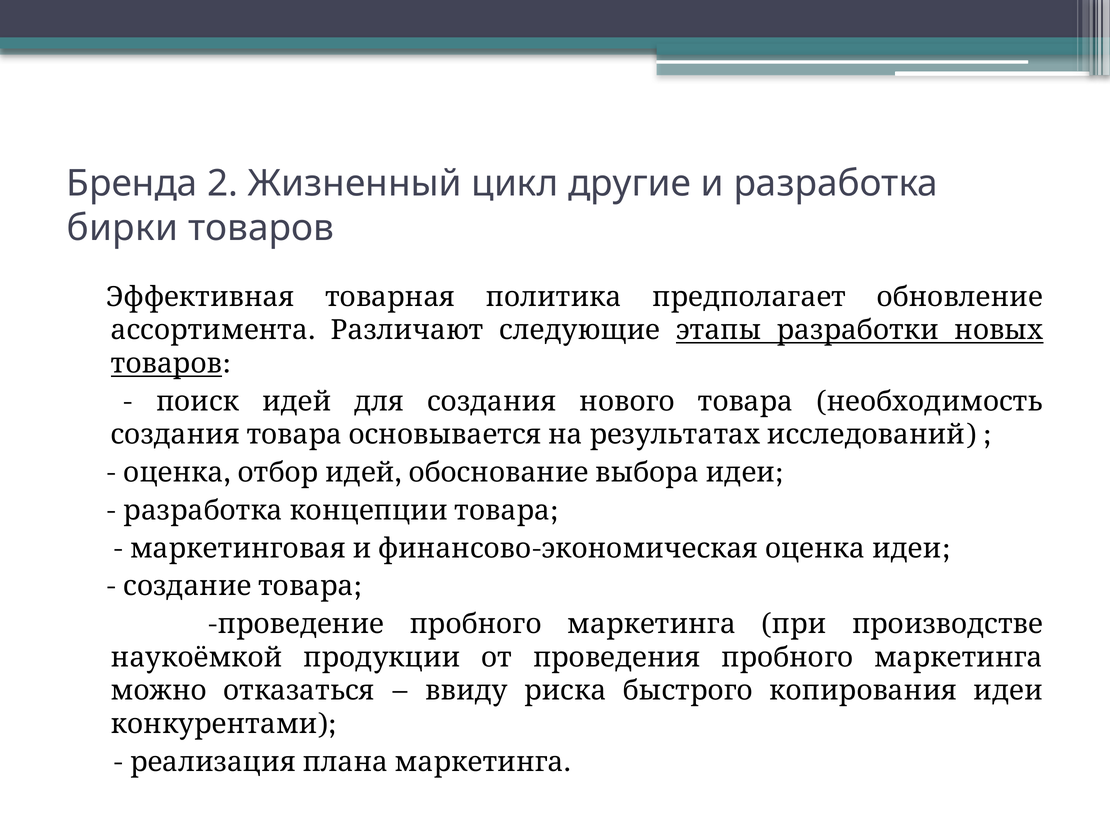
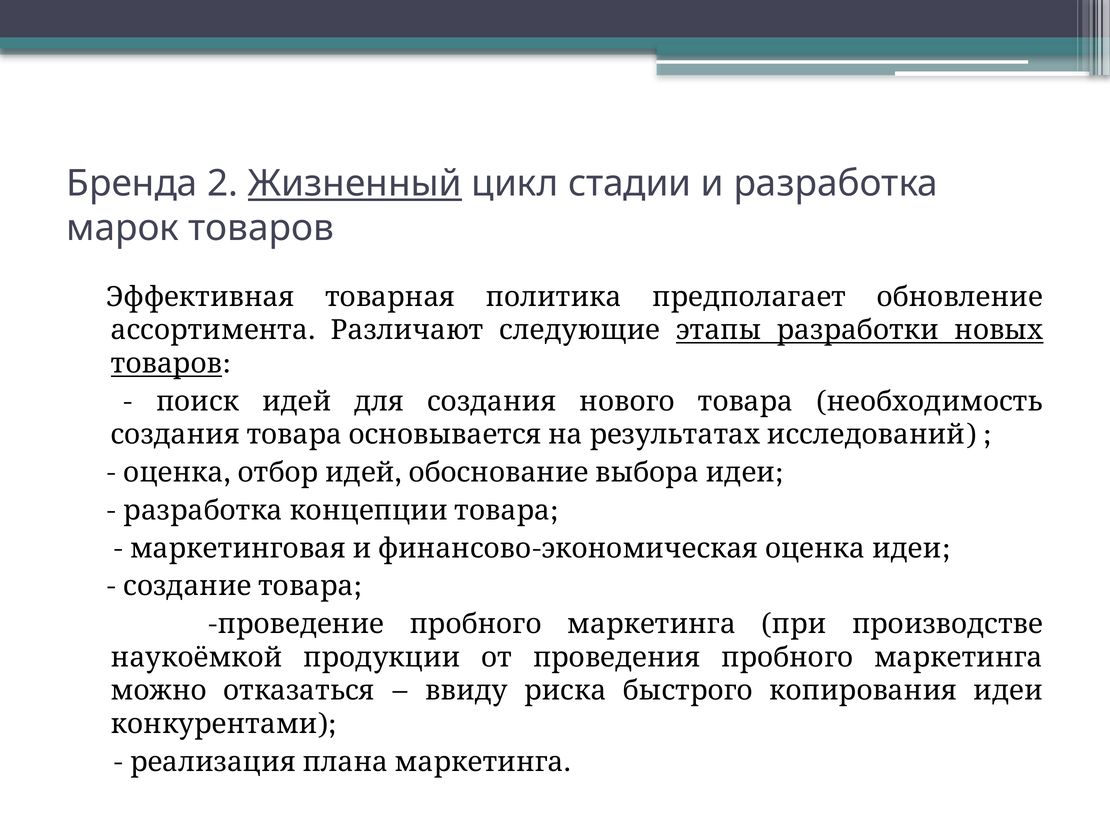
Жизненный underline: none -> present (355, 184)
другие: другие -> стадии (630, 184)
бирки: бирки -> марок (123, 228)
